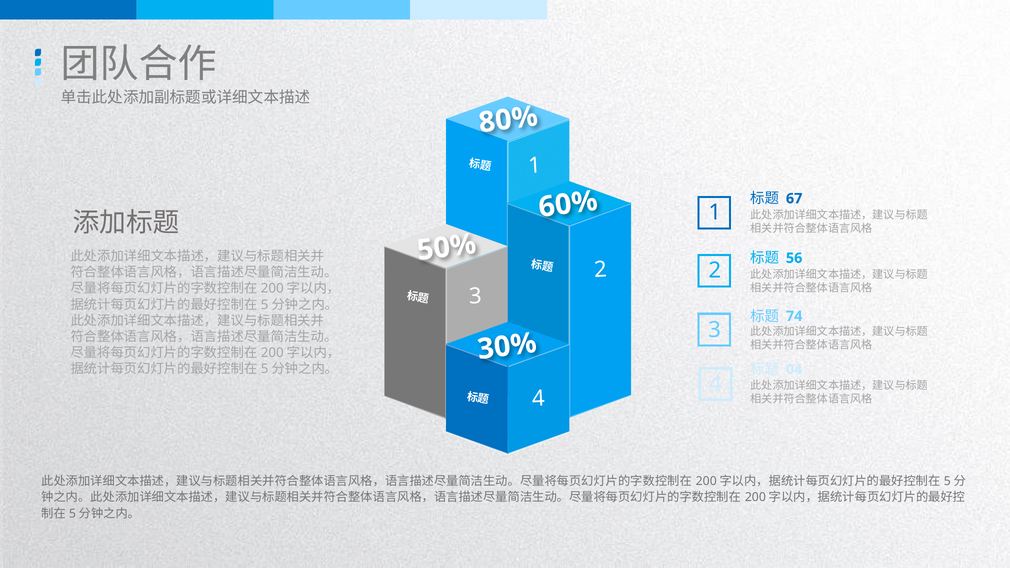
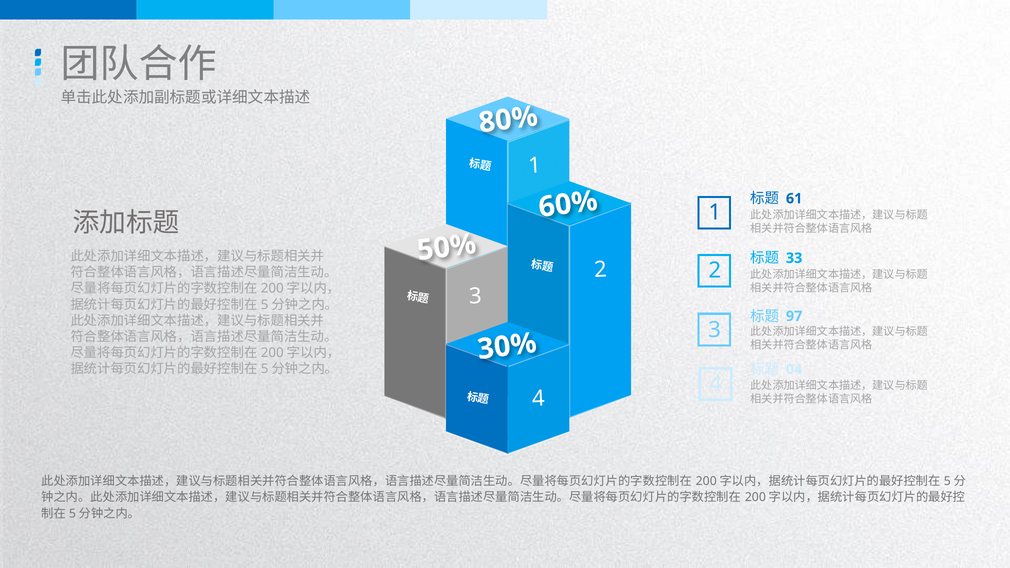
67: 67 -> 61 (794, 199)
56: 56 -> 33 (794, 258)
74: 74 -> 97 (794, 316)
